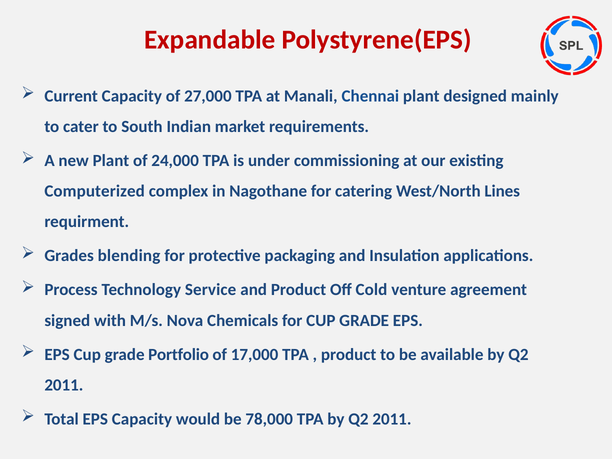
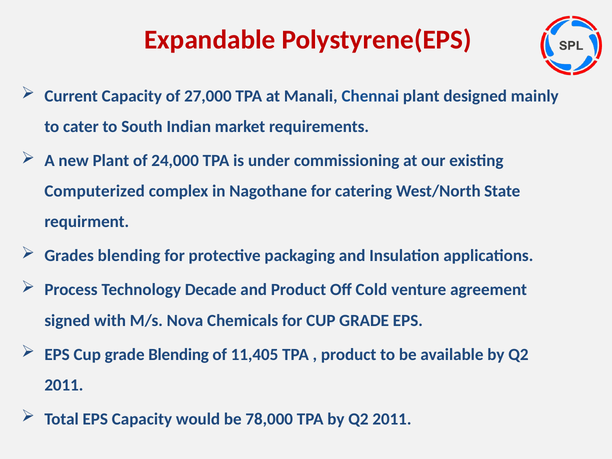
Lines: Lines -> State (502, 191)
Service: Service -> Decade (211, 290)
grade Portfolio: Portfolio -> Blending (179, 354)
17,000: 17,000 -> 11,405 (255, 354)
